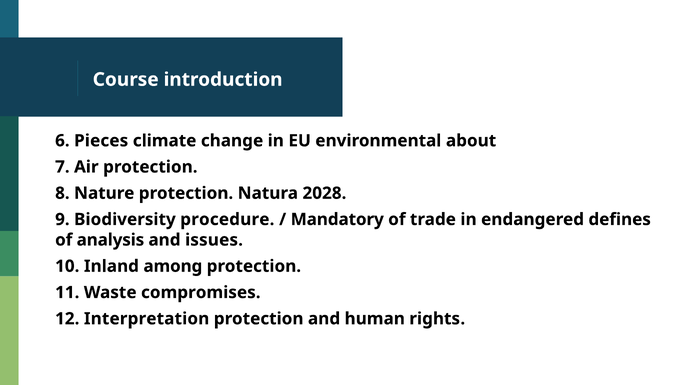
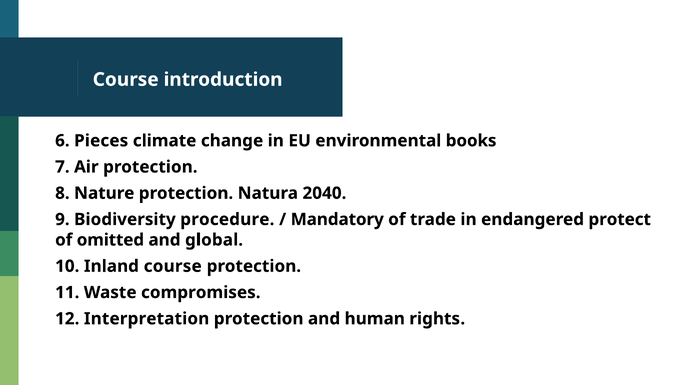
about: about -> books (471, 141)
2028: 2028 -> 2040 (324, 193)
defines: defines -> protect (620, 220)
analysis: analysis -> omitted (110, 240)
issues: issues -> global (214, 240)
Inland among: among -> course (173, 266)
